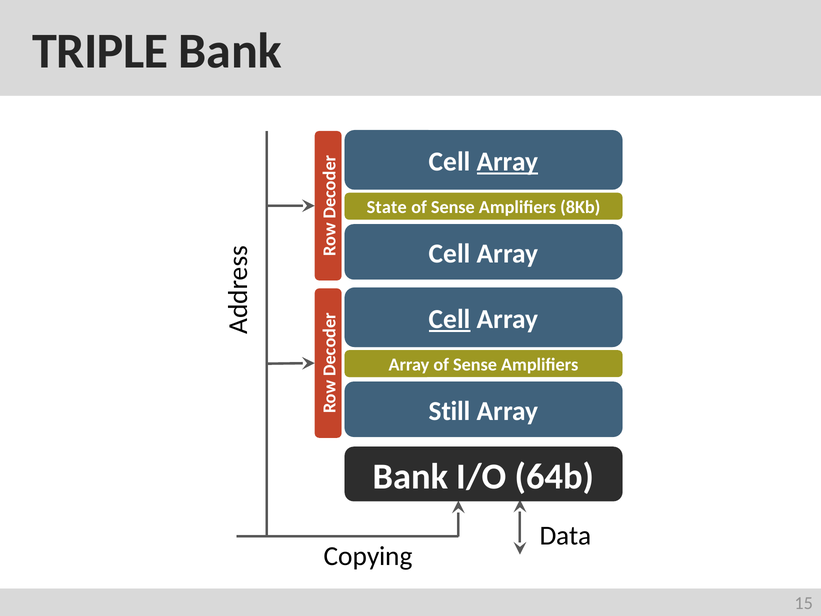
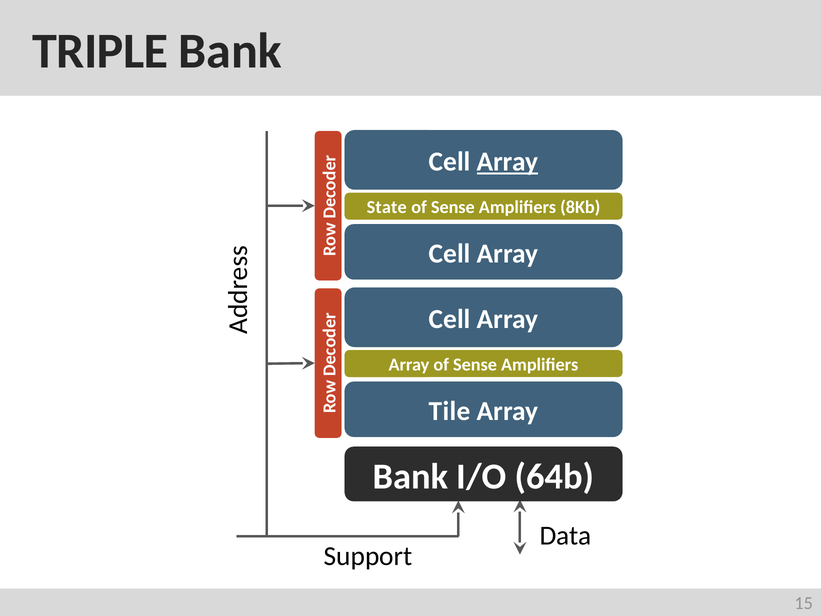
Cell underline: present -> none (450, 319)
Still: Still -> Tile (450, 411)
Copying: Copying -> Support (368, 556)
